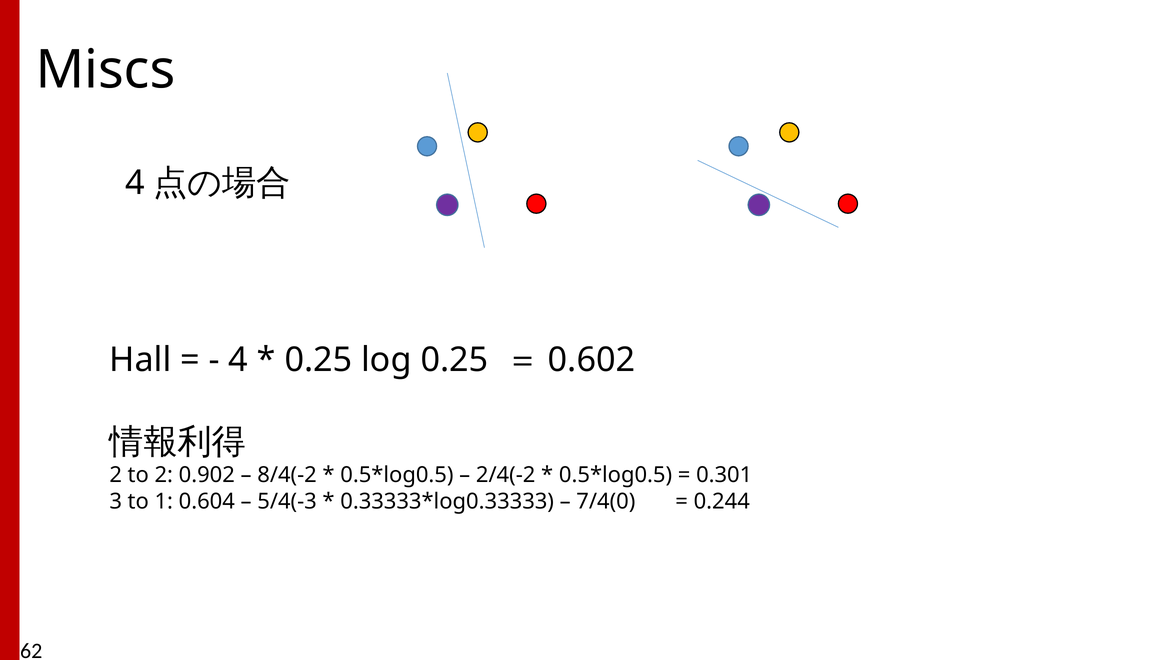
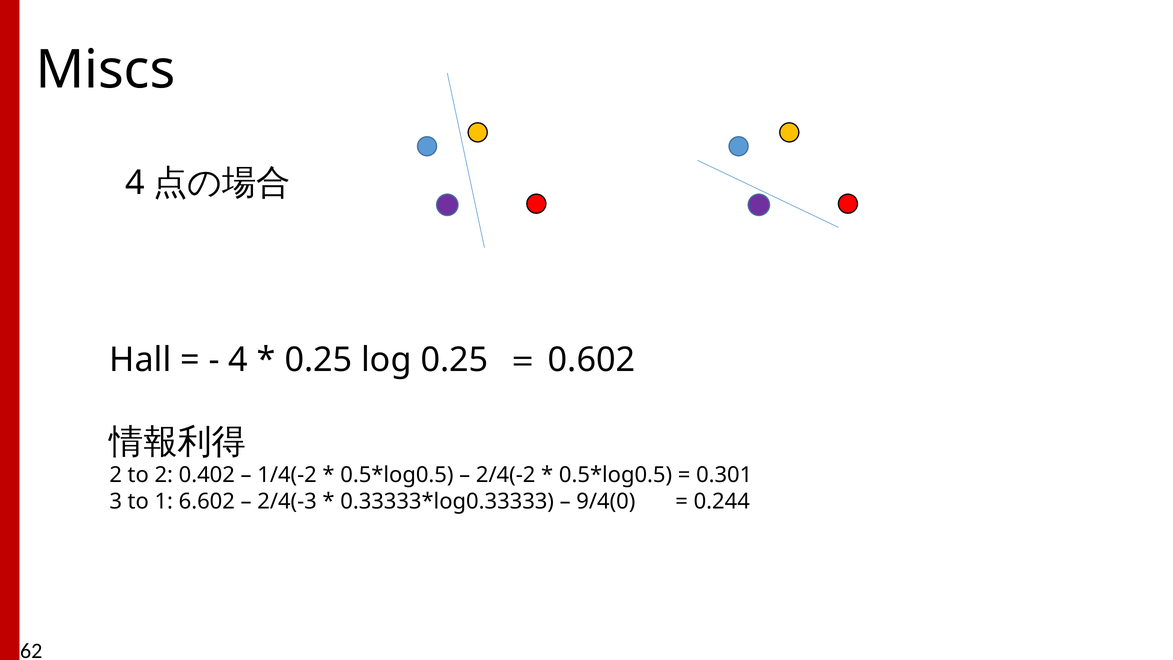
0.902: 0.902 -> 0.402 (207, 475)
8/4(-2: 8/4(-2 -> 1/4(-2 (287, 475)
0.604: 0.604 -> 6.602 (207, 501)
5/4(-3: 5/4(-3 -> 2/4(-3 (287, 501)
7/4(0: 7/4(0 -> 9/4(0 (606, 501)
